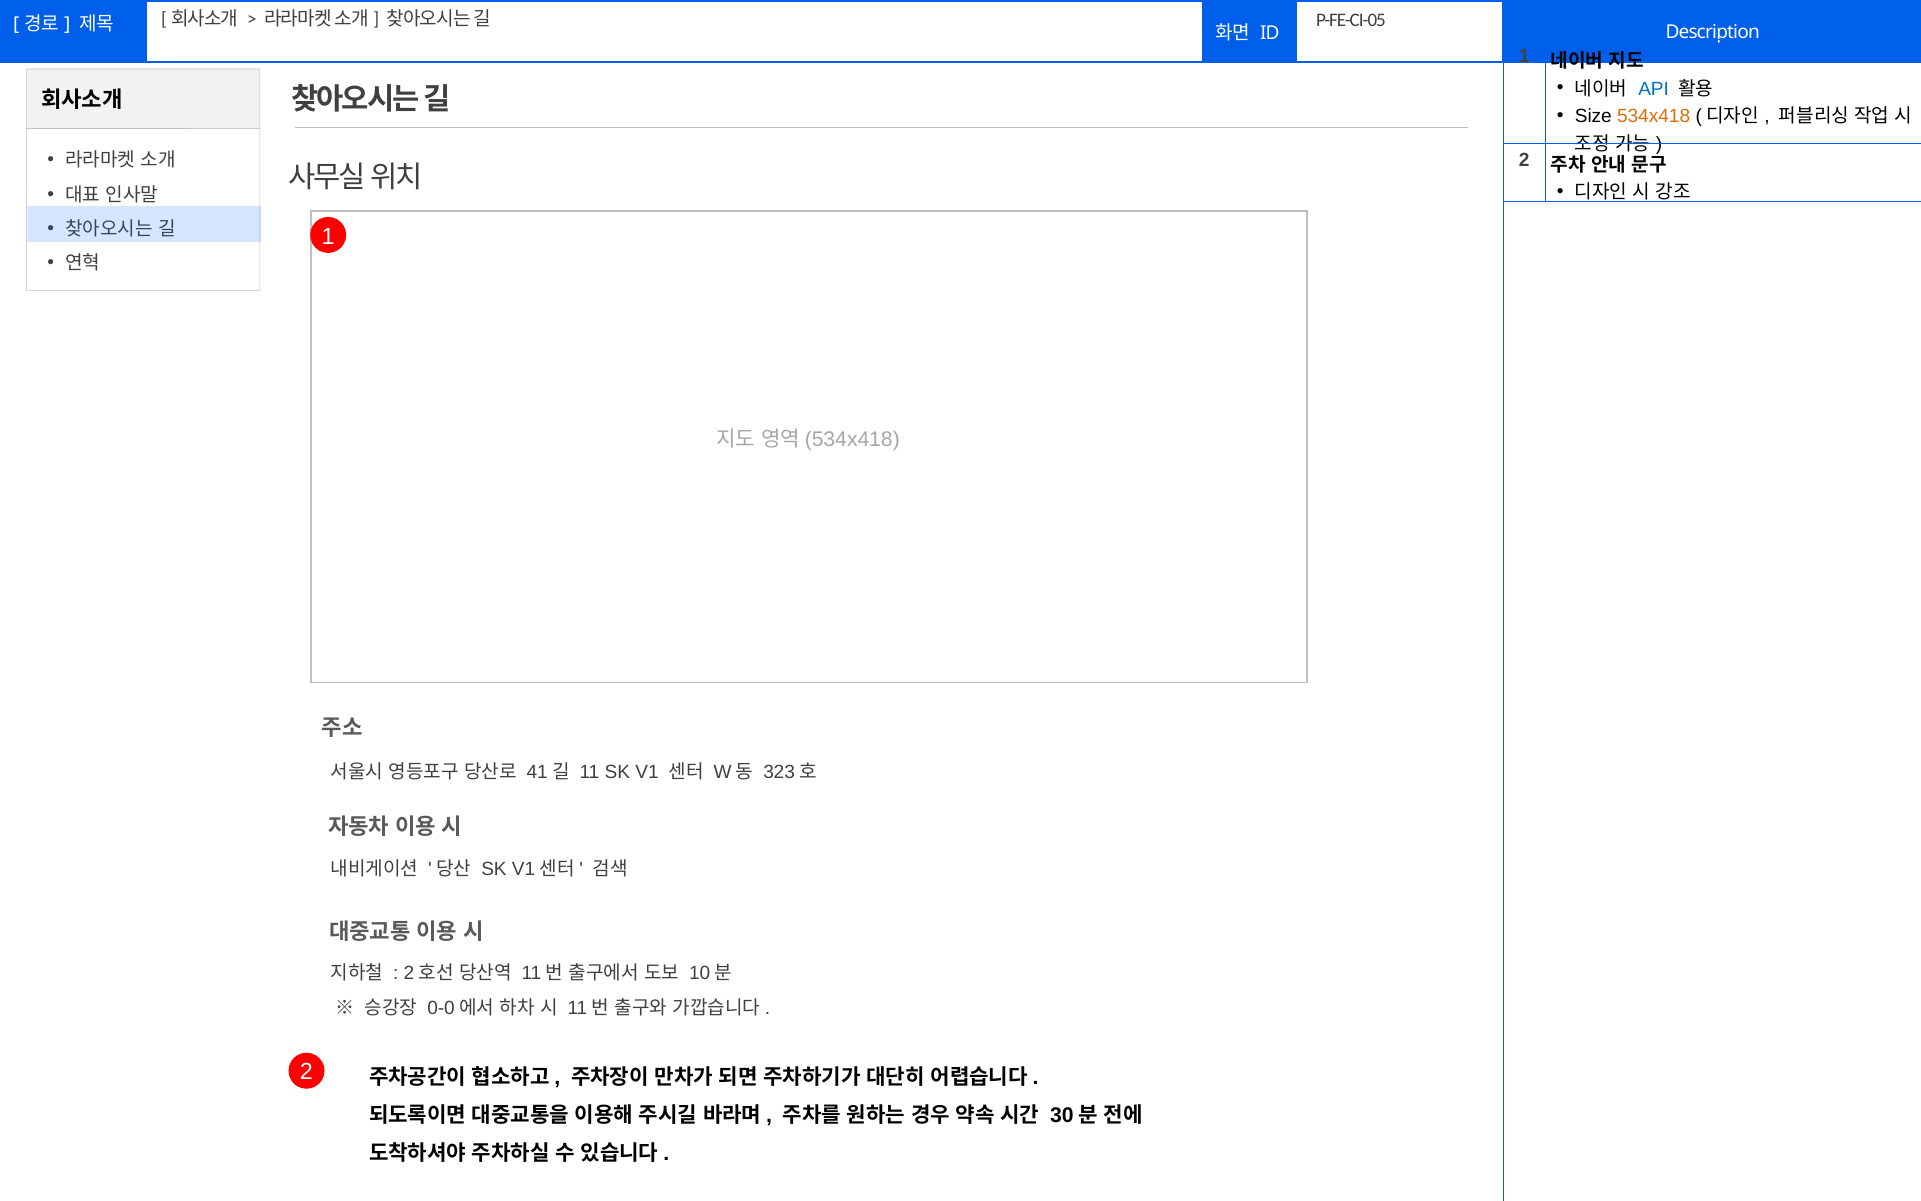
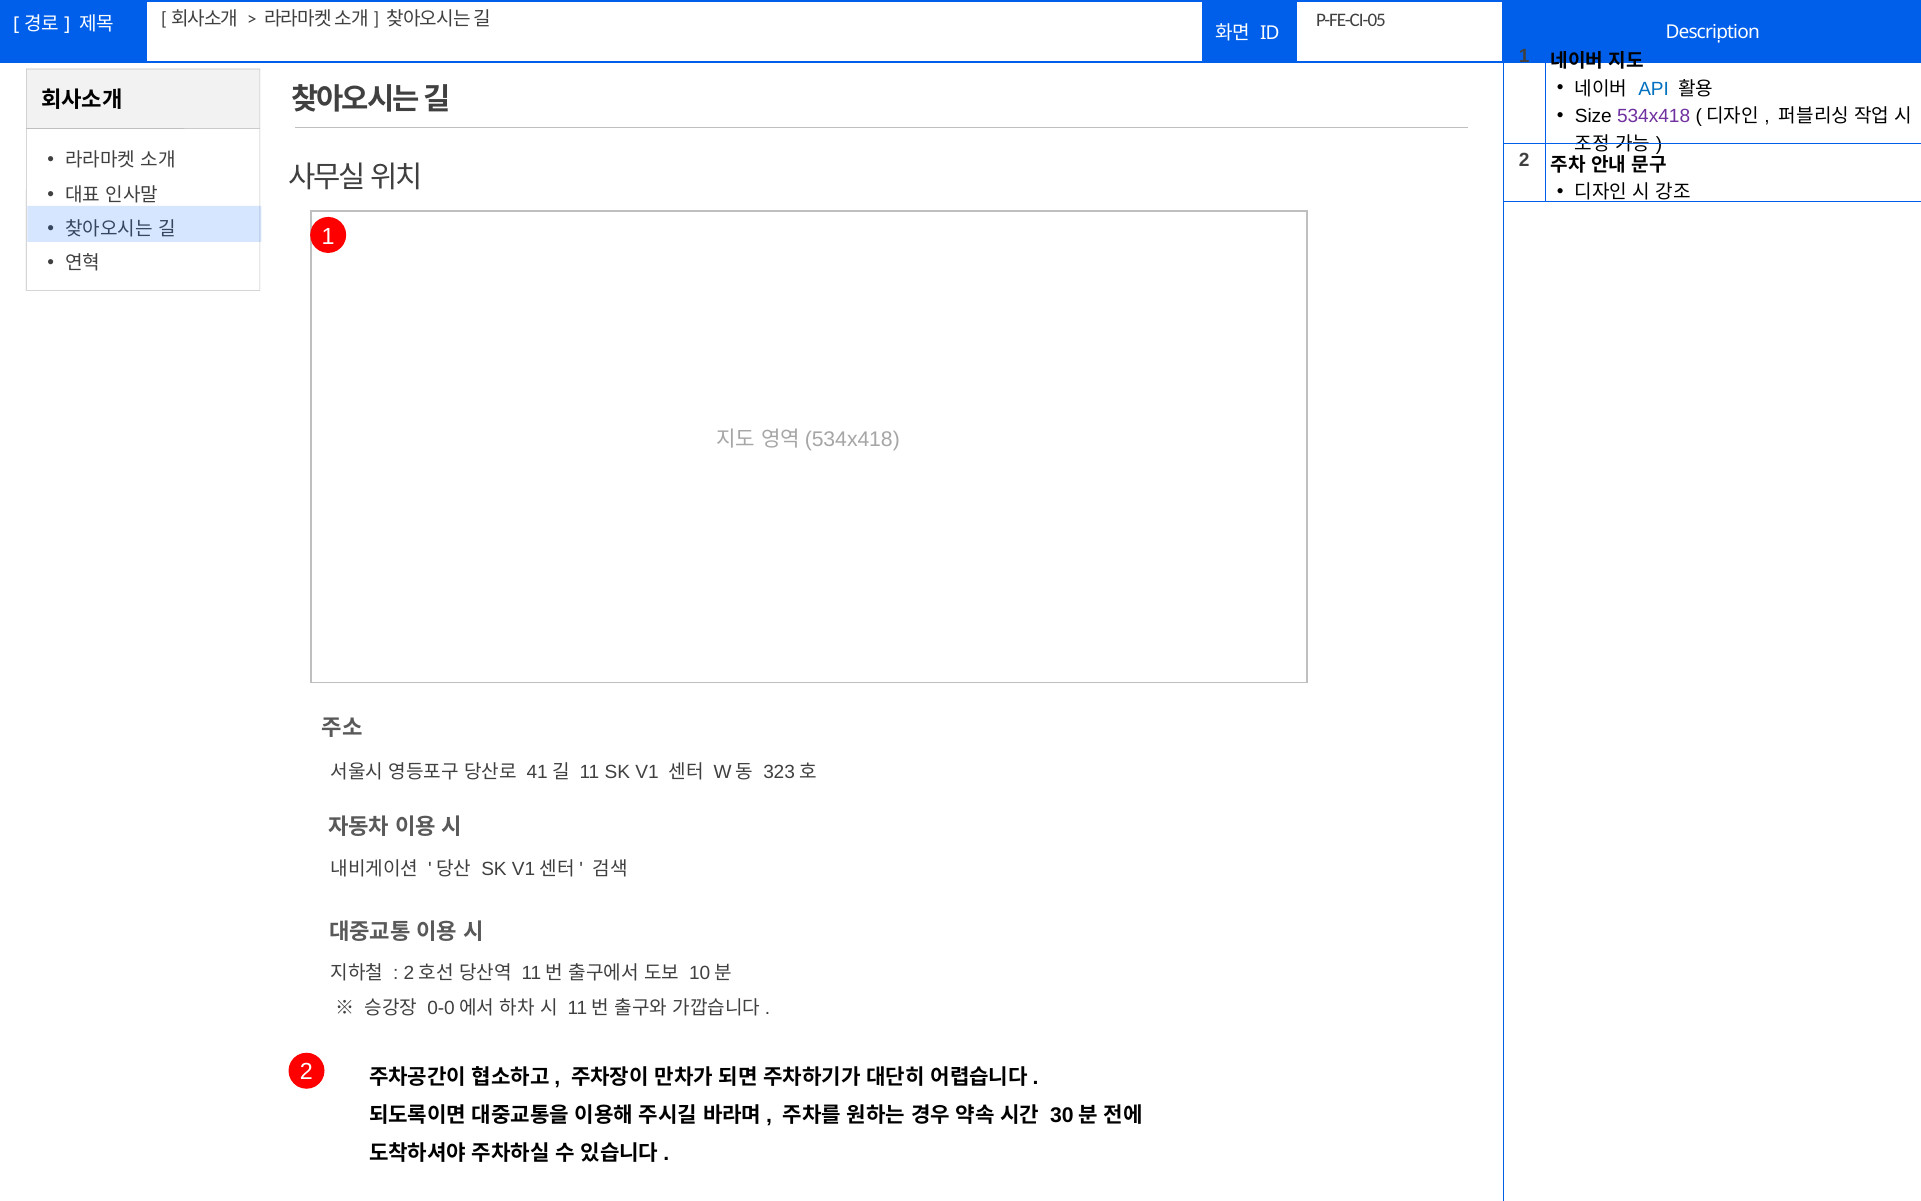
534x418 colour: orange -> purple (1654, 116)
